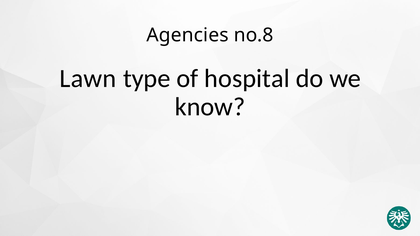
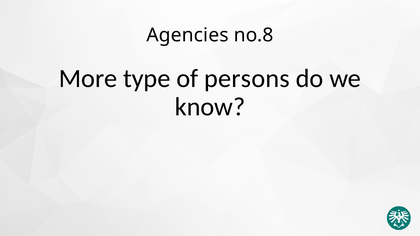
Lawn: Lawn -> More (88, 78)
hospital: hospital -> persons (247, 78)
